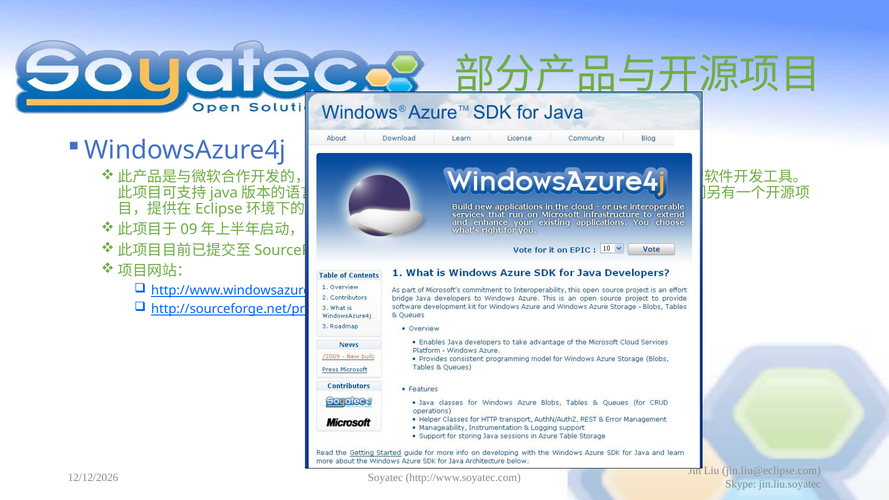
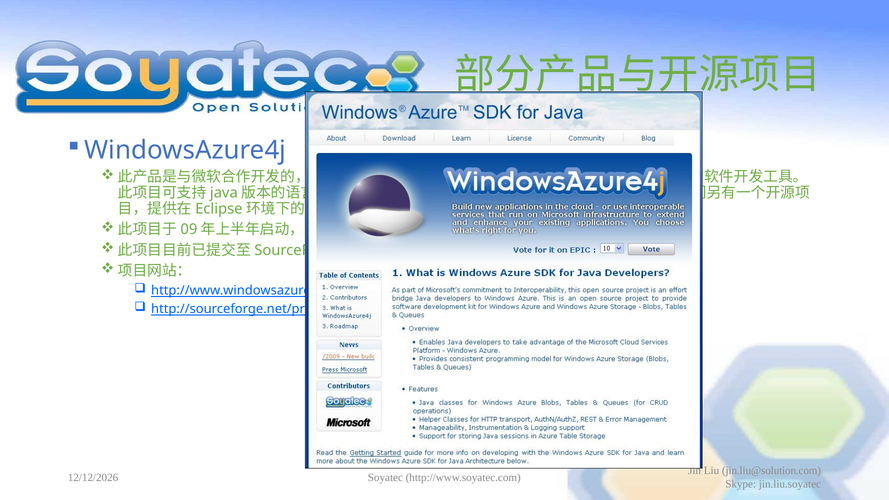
jin.liu@eclipse.com: jin.liu@eclipse.com -> jin.liu@solution.com (772, 471)
